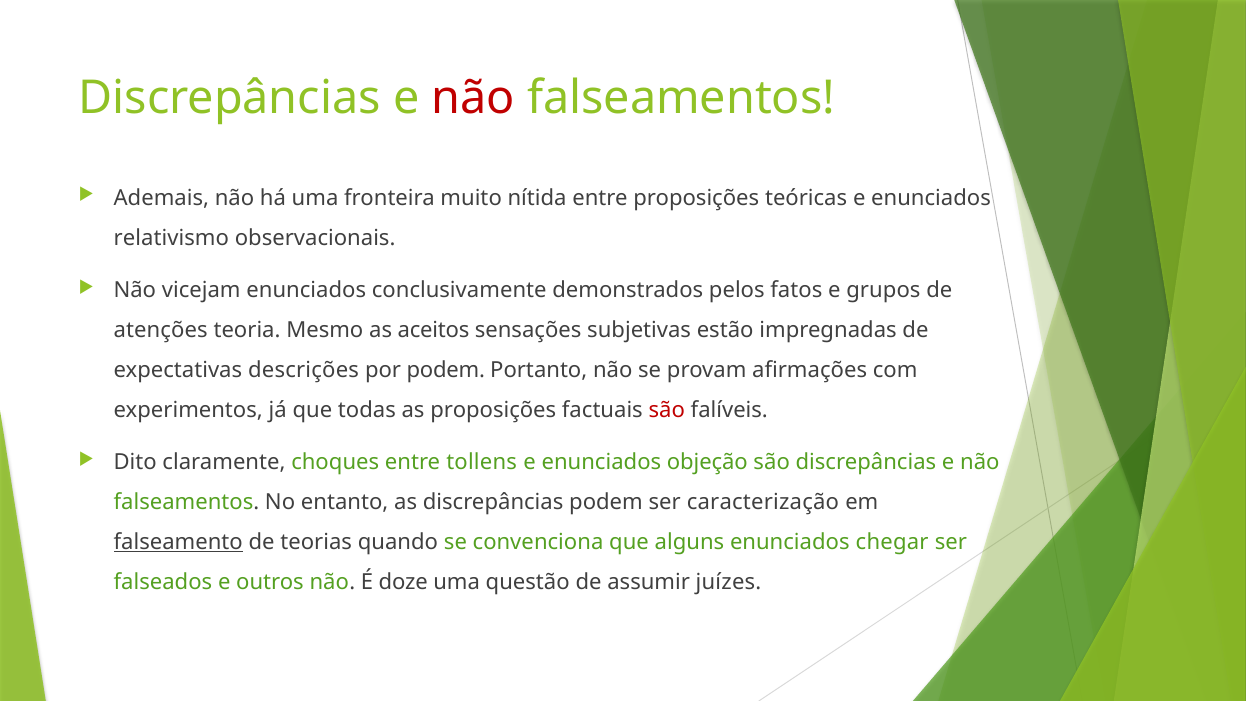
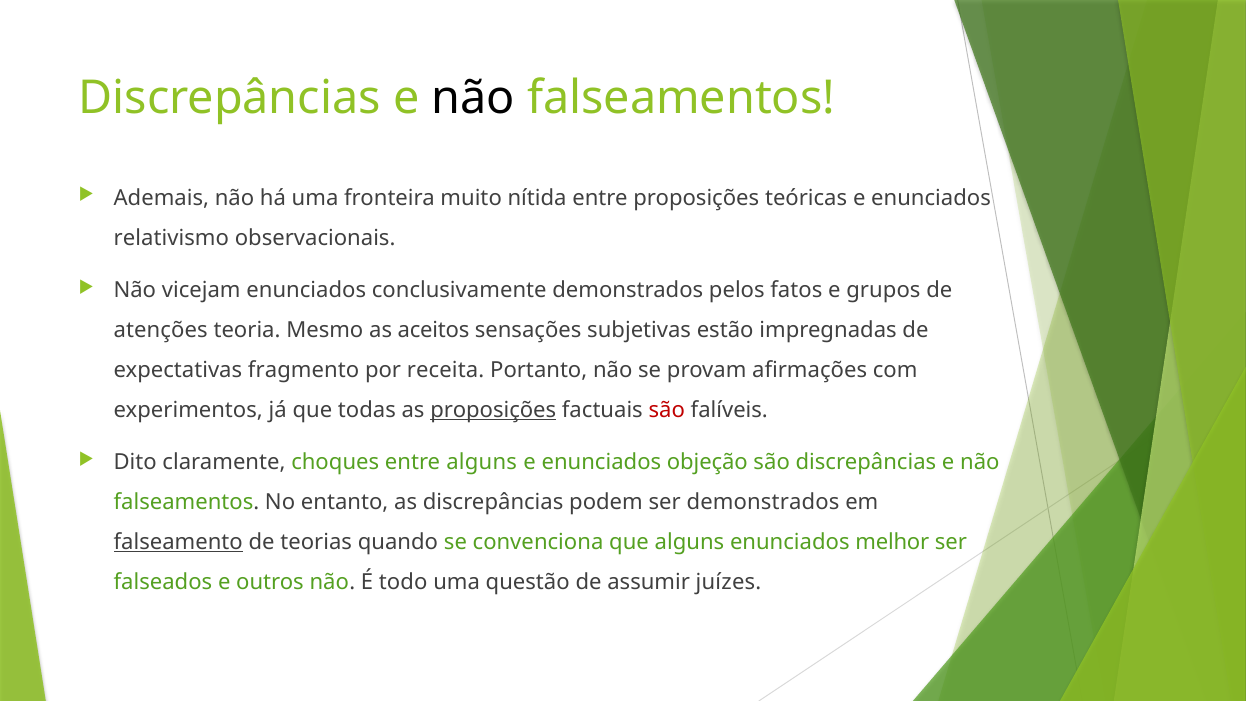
não colour: red -> black (473, 98)
descrições: descrições -> fragmento (304, 370)
por podem: podem -> receita (446, 370)
proposições underline: none -> present (493, 410)
entre tollens: tollens -> alguns (482, 463)
ser caracterização: caracterização -> demonstrados (763, 502)
chegar: chegar -> melhor (892, 542)
doze: doze -> todo (403, 582)
